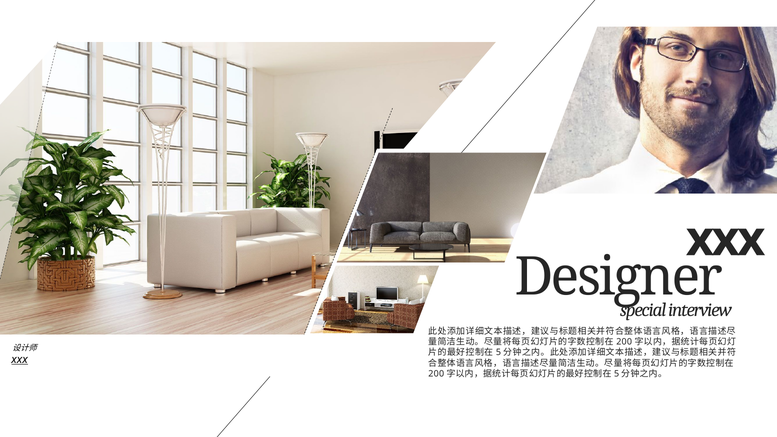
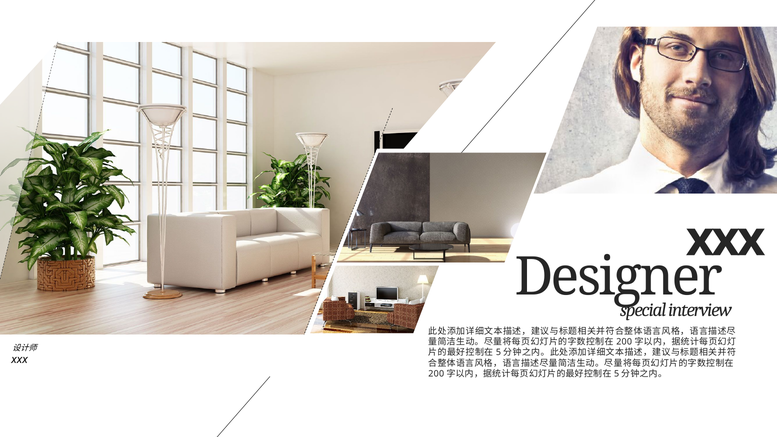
xxx underline: present -> none (20, 359)
